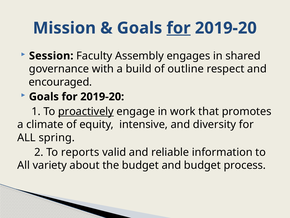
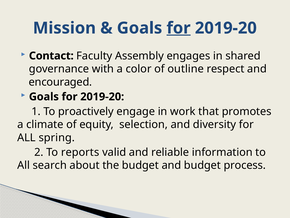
Session: Session -> Contact (51, 56)
build: build -> color (139, 69)
proactively underline: present -> none (86, 111)
intensive: intensive -> selection (144, 124)
variety: variety -> search (50, 165)
